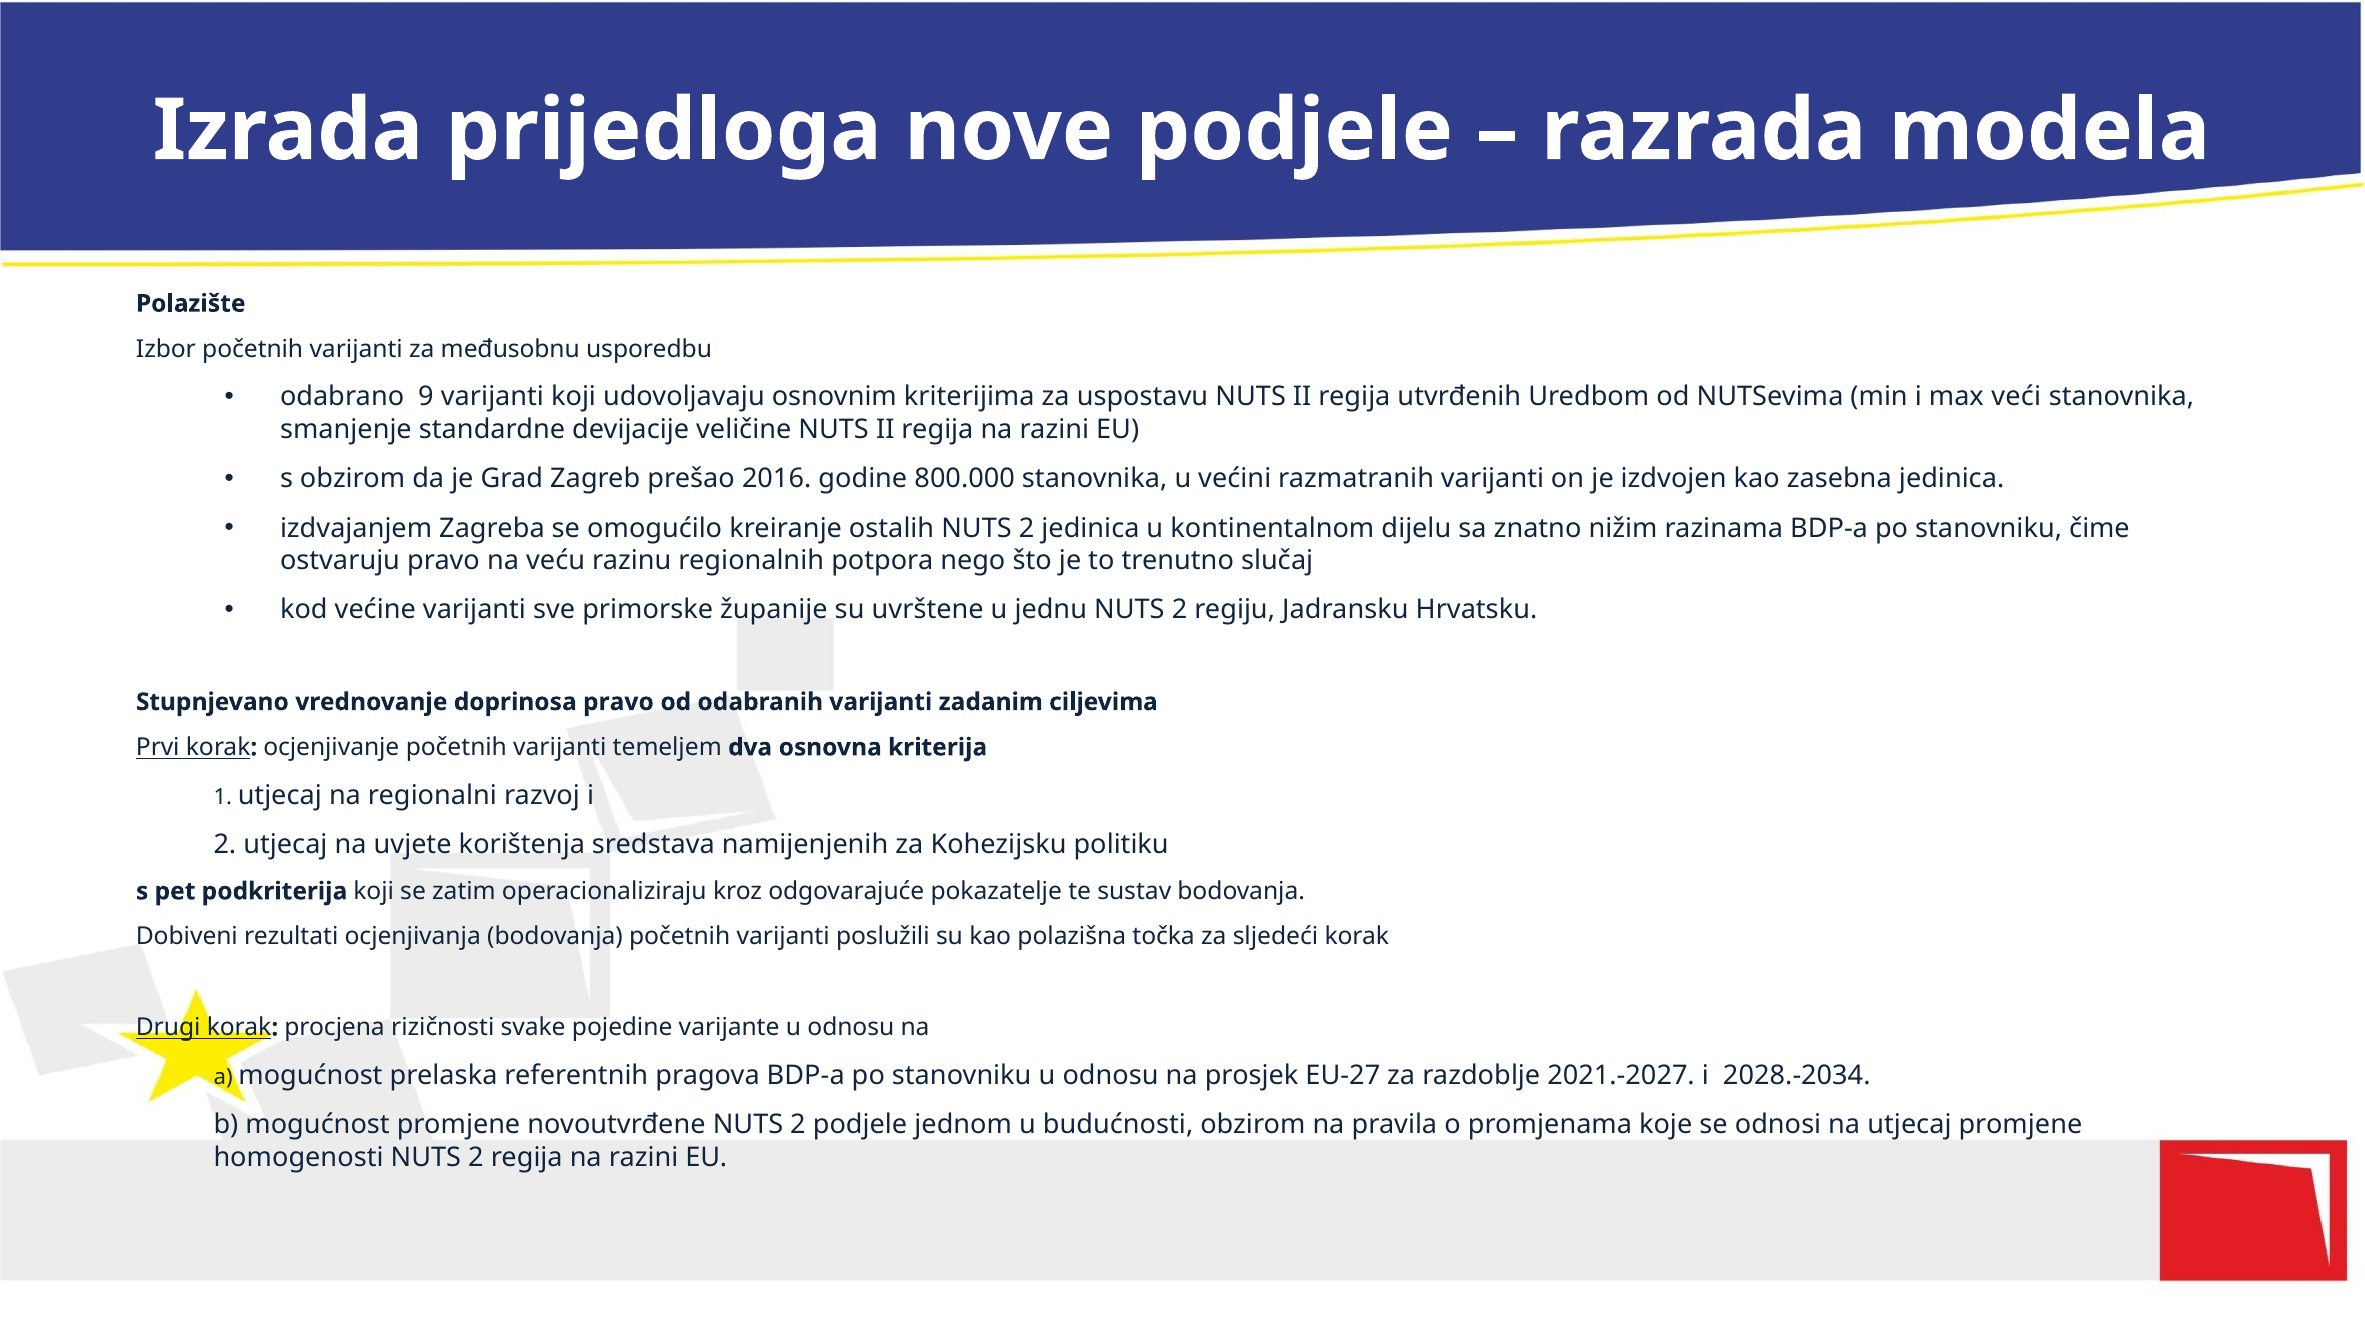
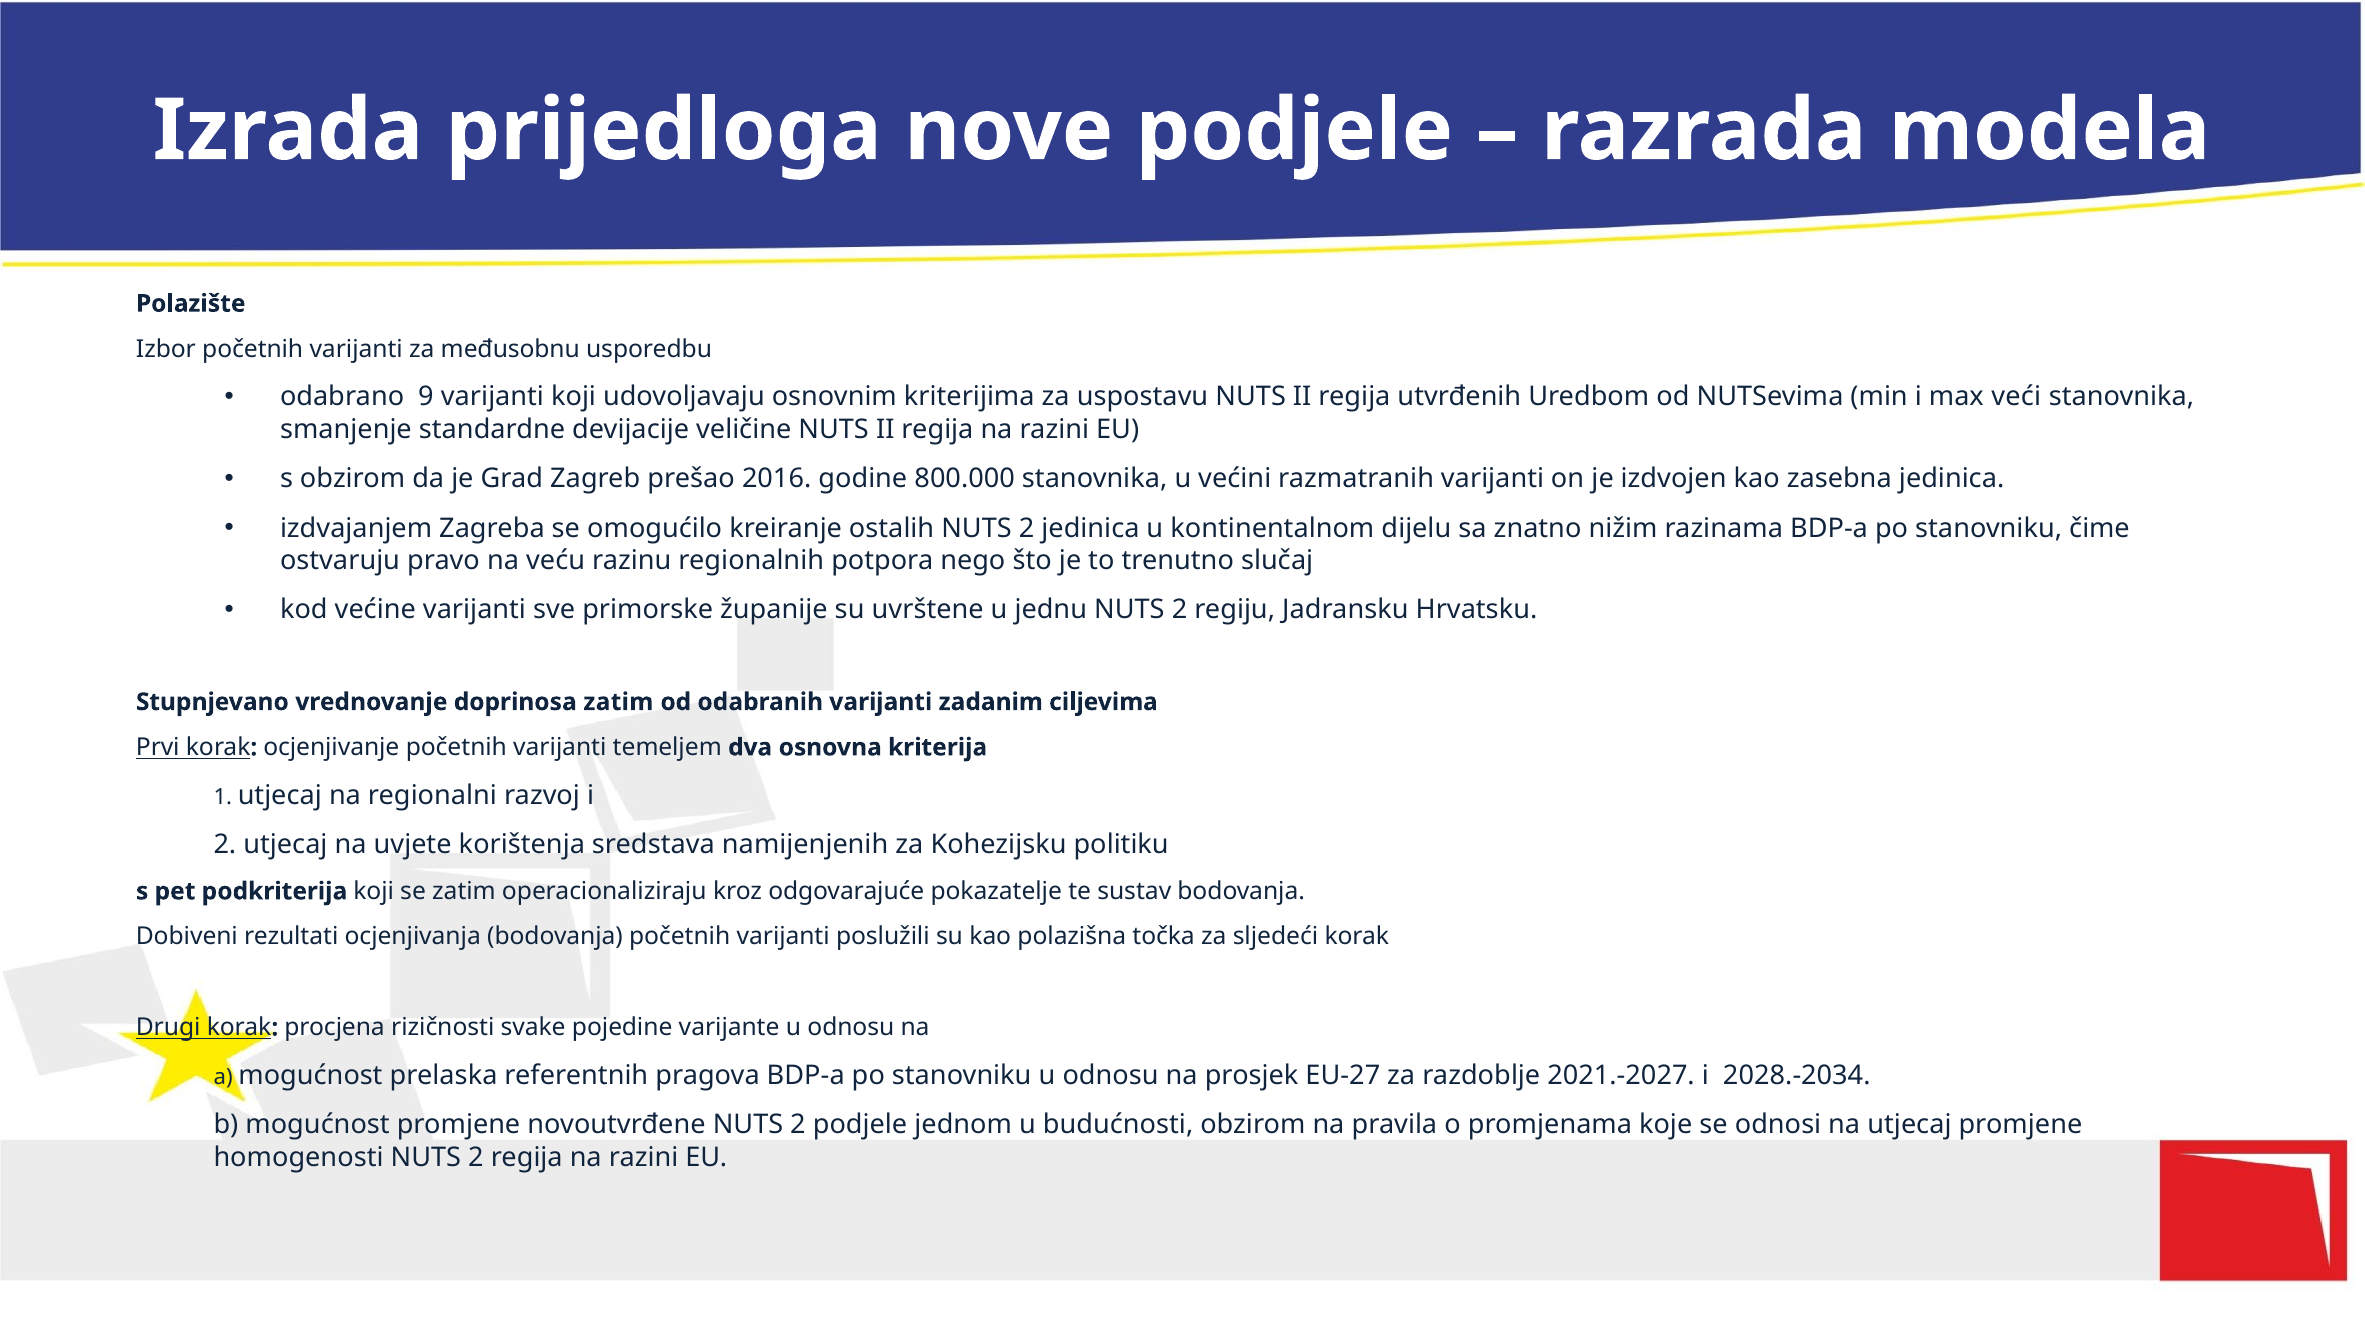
doprinosa pravo: pravo -> zatim (618, 702)
